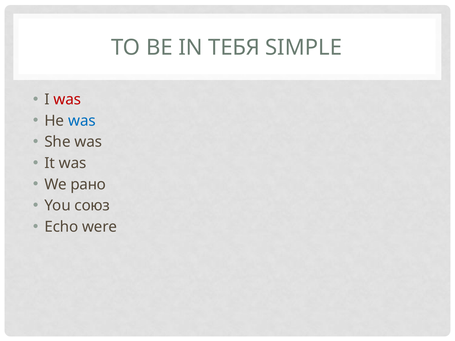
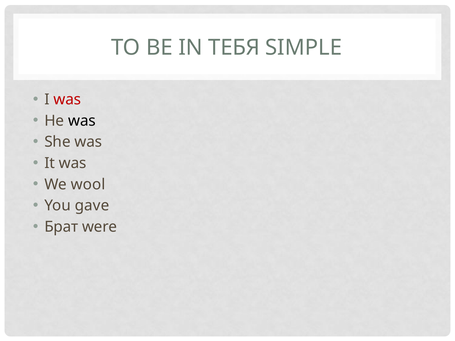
was colour: blue -> black (82, 121)
рано: рано -> wool (88, 185)
союз: союз -> gave (92, 206)
Echo: Echo -> Брат (61, 227)
